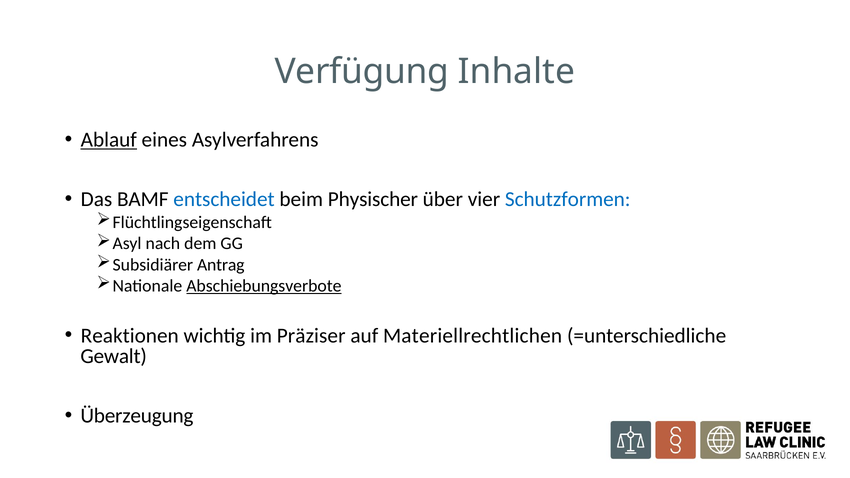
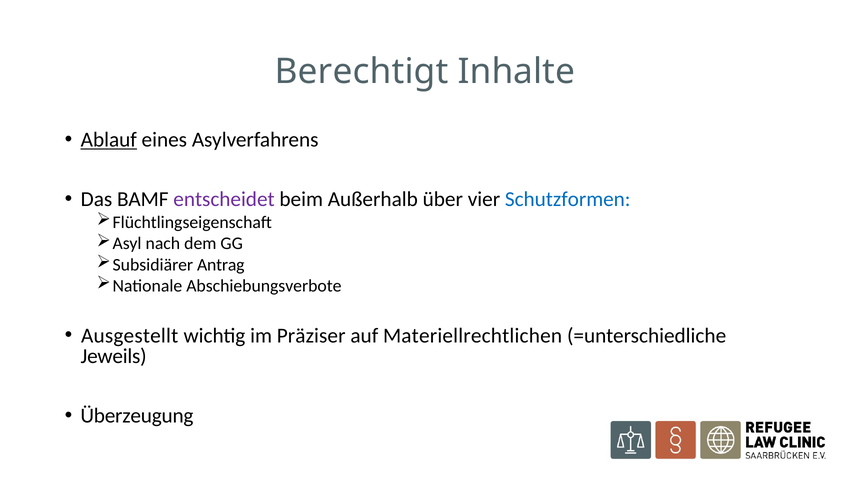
Verfügung: Verfügung -> Berechtigt (362, 71)
entscheidet colour: blue -> purple (224, 199)
Physischer: Physischer -> Außerhalb (373, 199)
Abschiebungsverbote underline: present -> none (264, 286)
Reaktionen: Reaktionen -> Ausgestellt (130, 336)
Gewalt: Gewalt -> Jeweils (114, 357)
